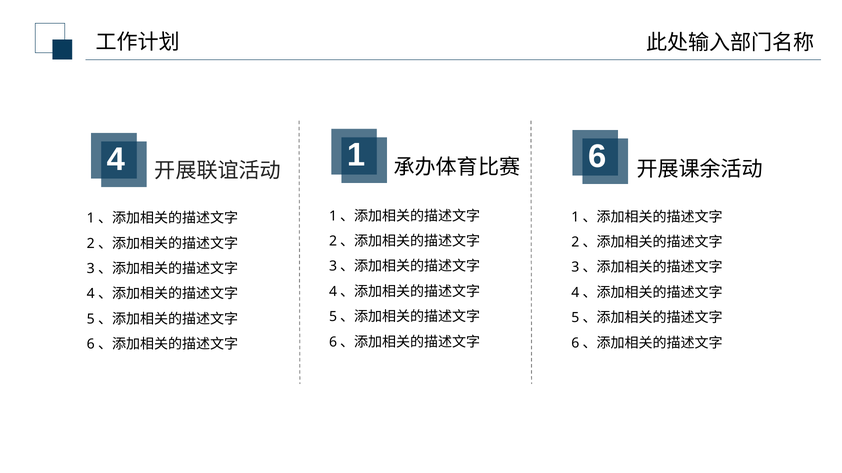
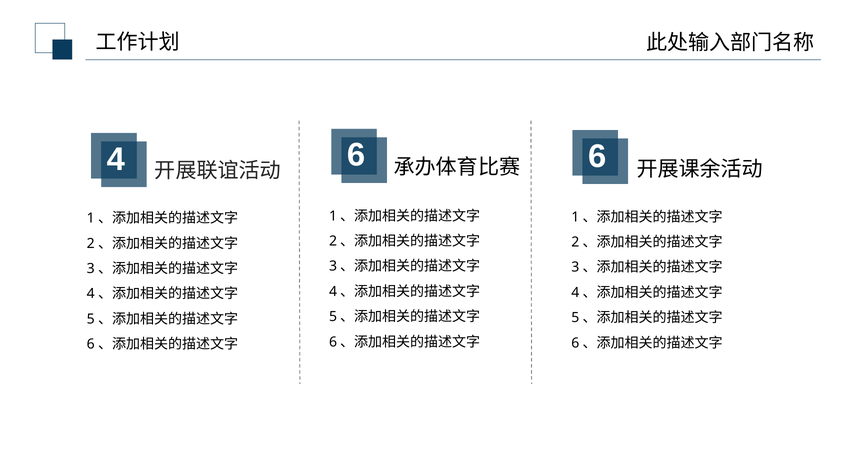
4 1: 1 -> 6 (356, 155)
